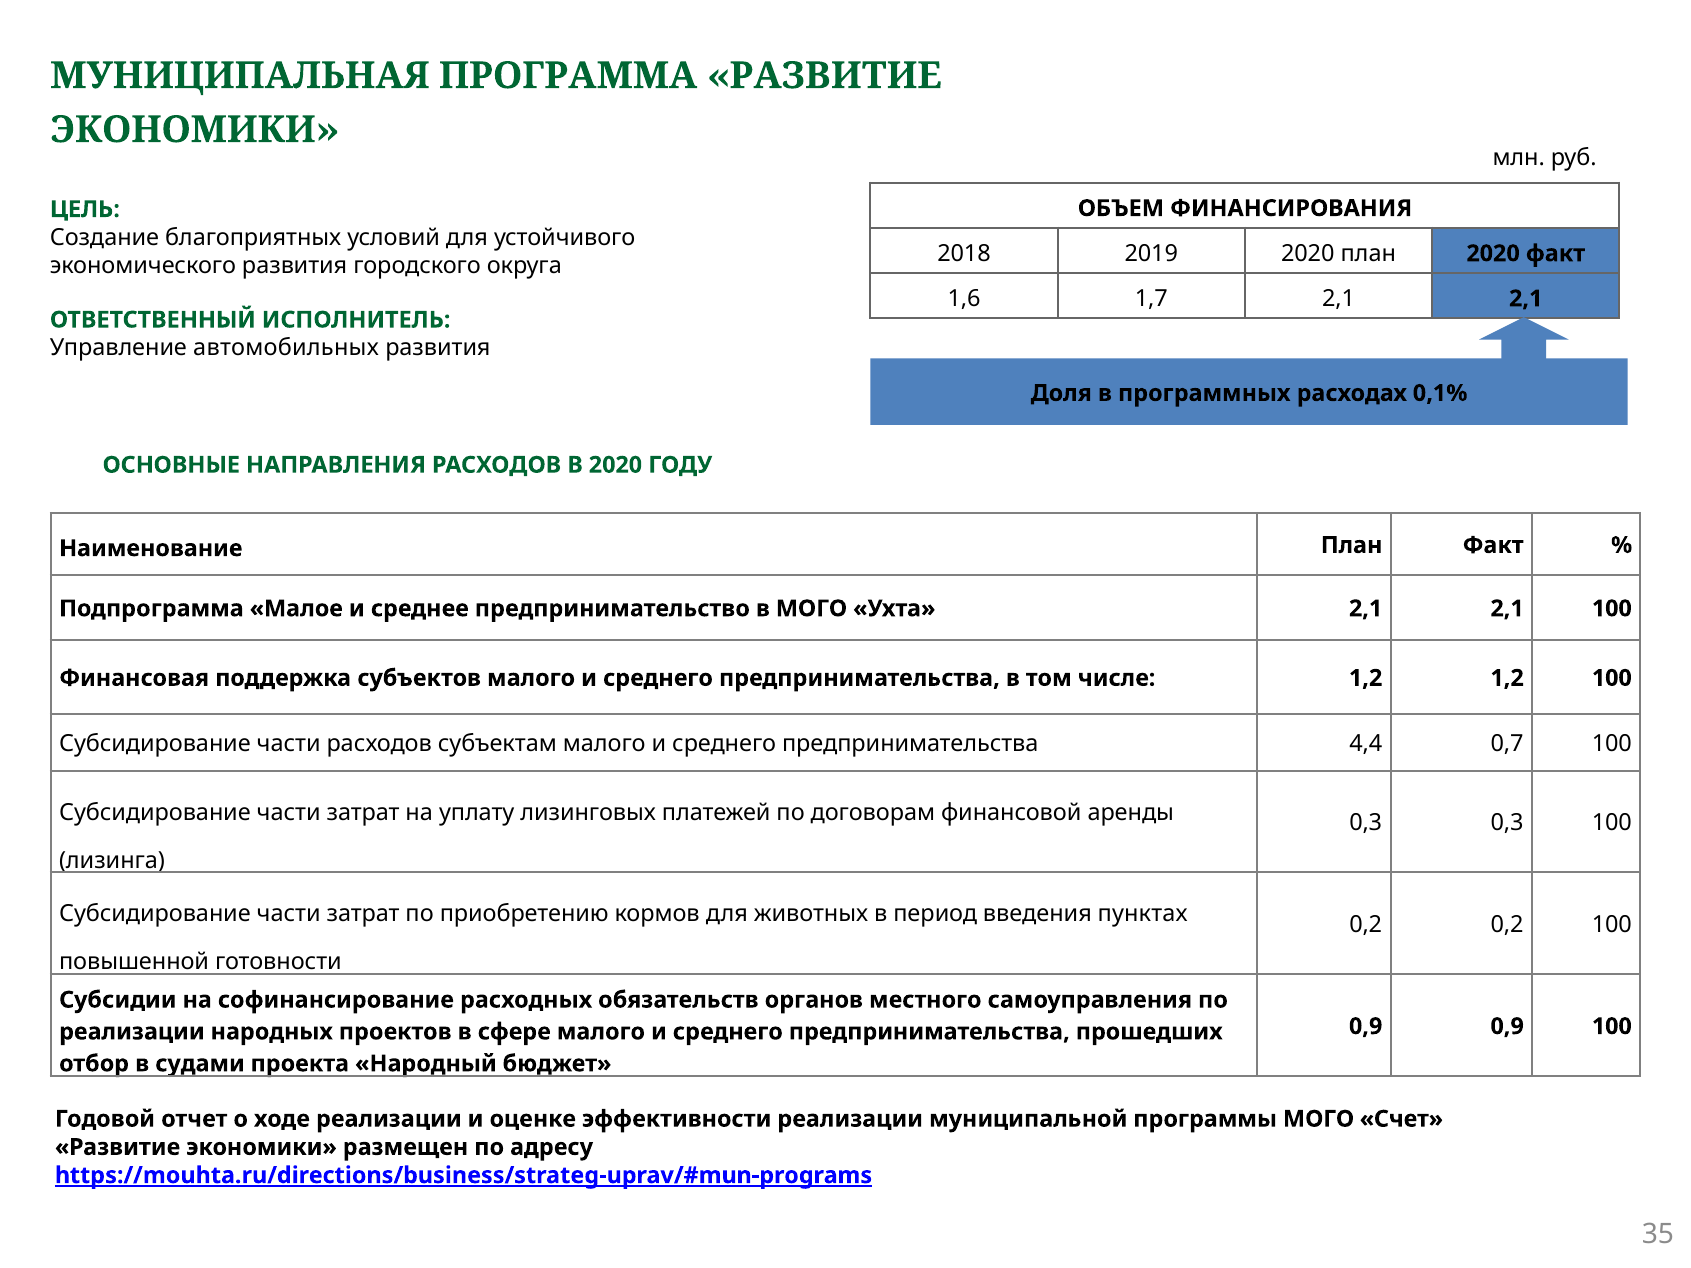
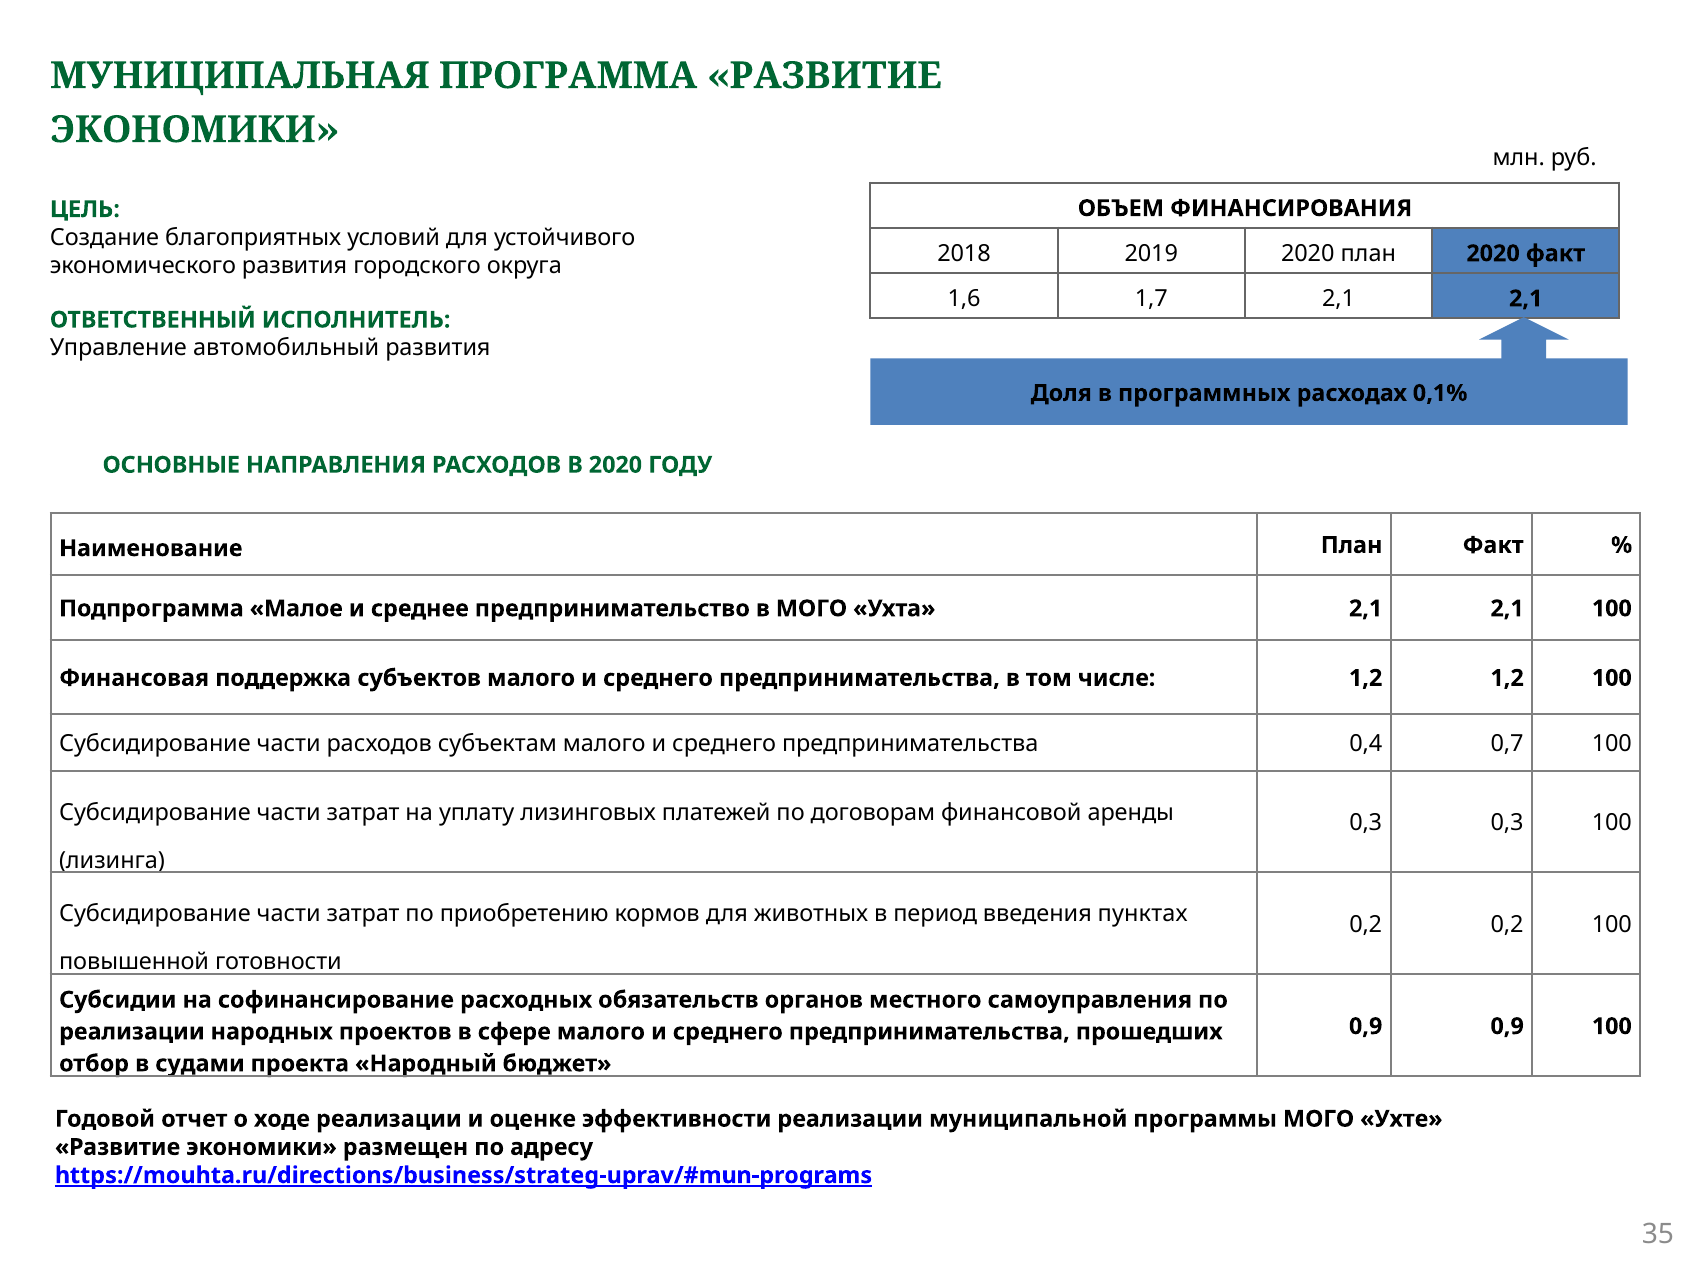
автомобильных: автомобильных -> автомобильный (286, 348)
4,4: 4,4 -> 0,4 (1366, 744)
Счет: Счет -> Ухте (1401, 1119)
